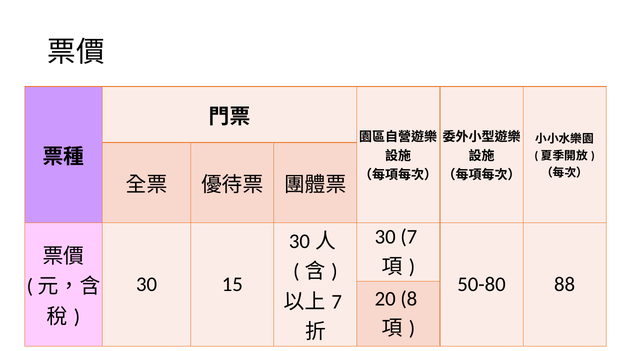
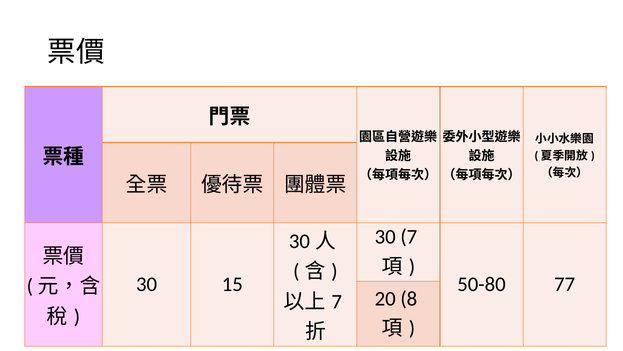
88: 88 -> 77 (565, 284)
